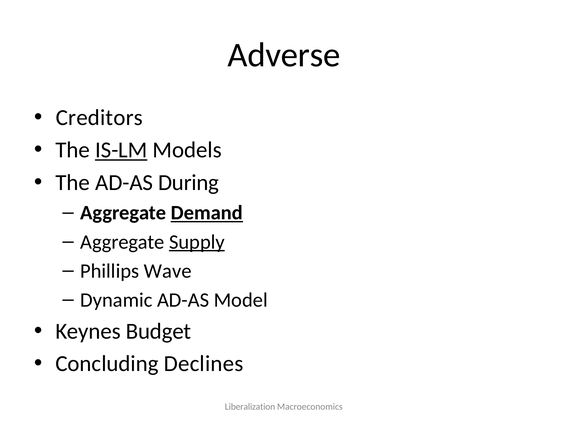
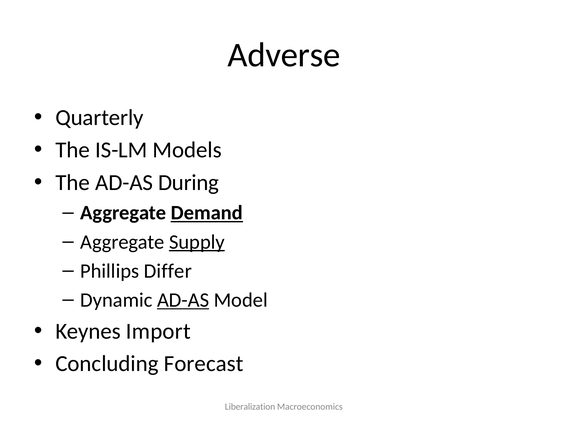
Creditors: Creditors -> Quarterly (99, 118)
IS-LM underline: present -> none (121, 150)
Wave: Wave -> Differ (168, 271)
AD-AS underline: none -> present (183, 300)
Budget: Budget -> Import (158, 331)
Declines: Declines -> Forecast (204, 364)
